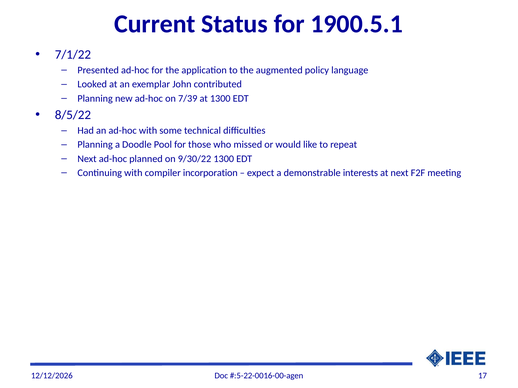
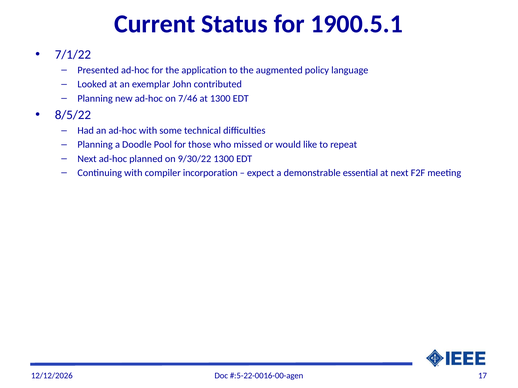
7/39: 7/39 -> 7/46 (188, 99)
interests: interests -> essential (360, 173)
